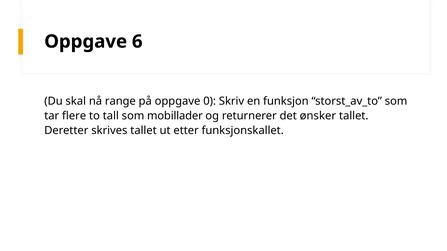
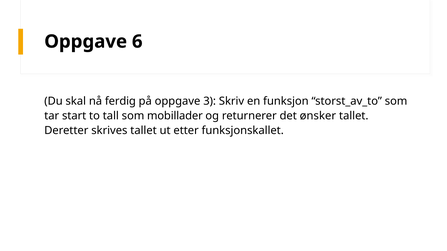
range: range -> ferdig (120, 101)
0: 0 -> 3 (210, 101)
flere: flere -> start (74, 116)
